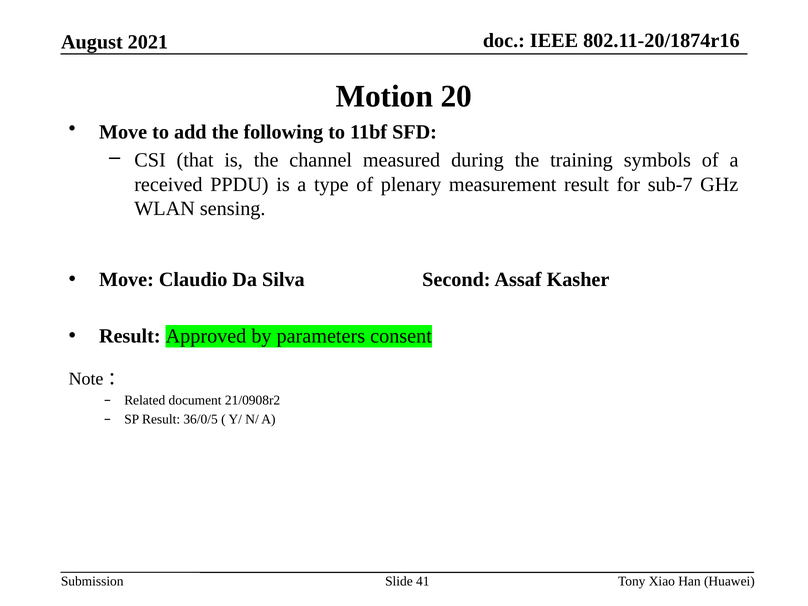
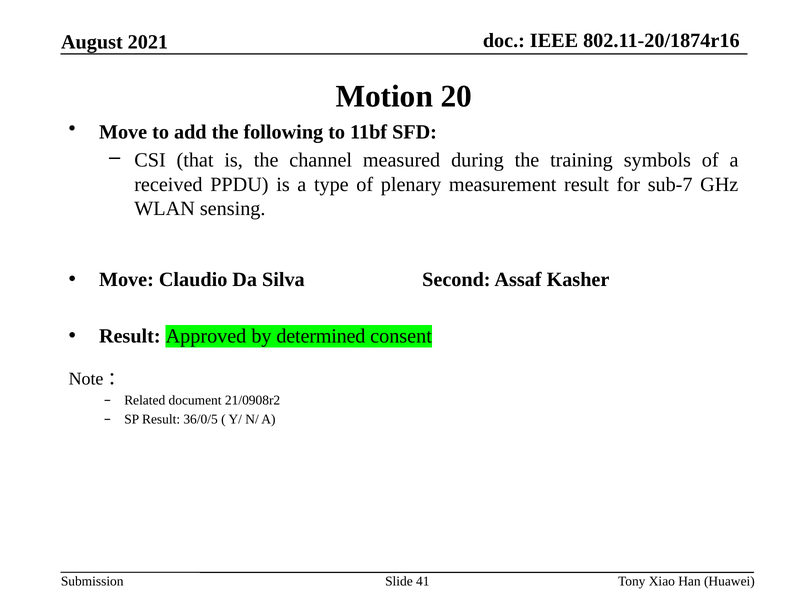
parameters: parameters -> determined (321, 336)
